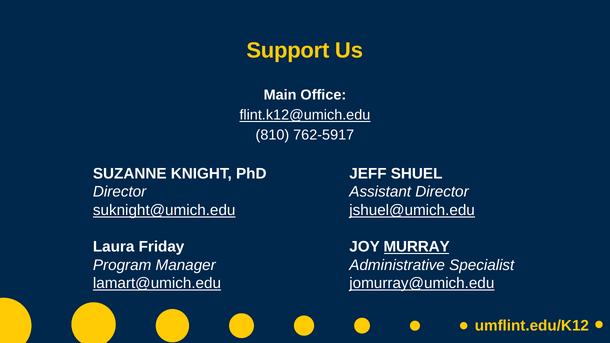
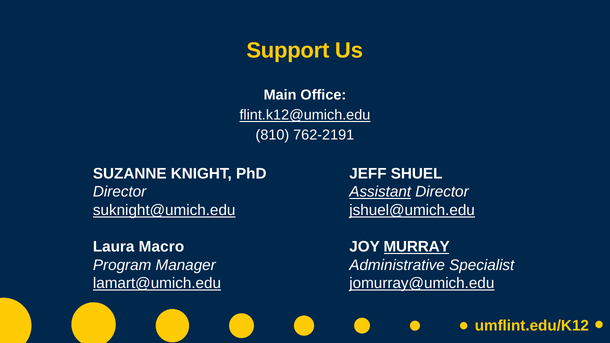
762-5917: 762-5917 -> 762-2191 (324, 135)
Assistant underline: none -> present (380, 192)
Friday: Friday -> Macro (161, 247)
